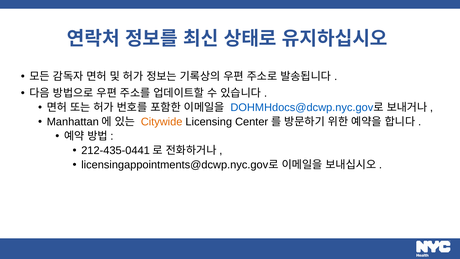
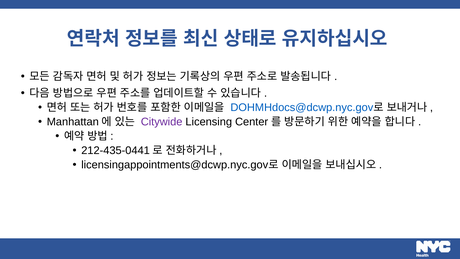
Citywide colour: orange -> purple (162, 122)
